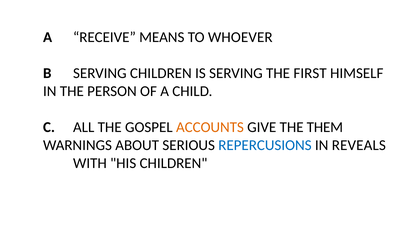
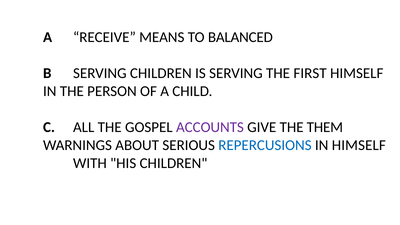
WHOEVER: WHOEVER -> BALANCED (240, 37)
ACCOUNTS colour: orange -> purple (210, 127)
IN REVEALS: REVEALS -> HIMSELF (359, 145)
